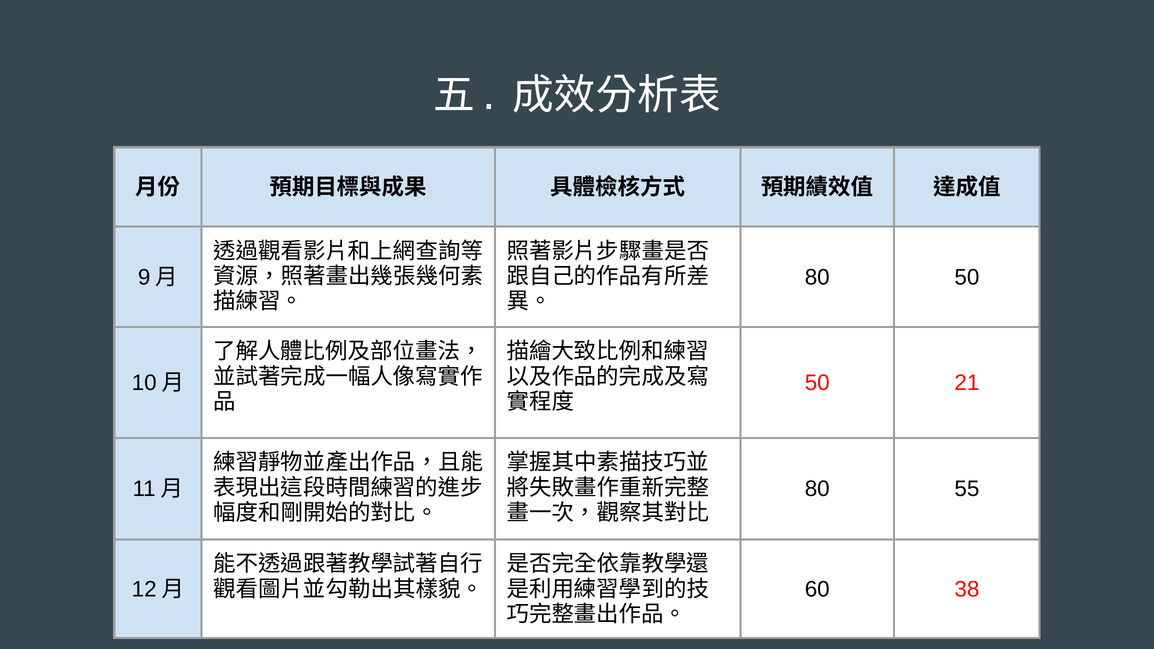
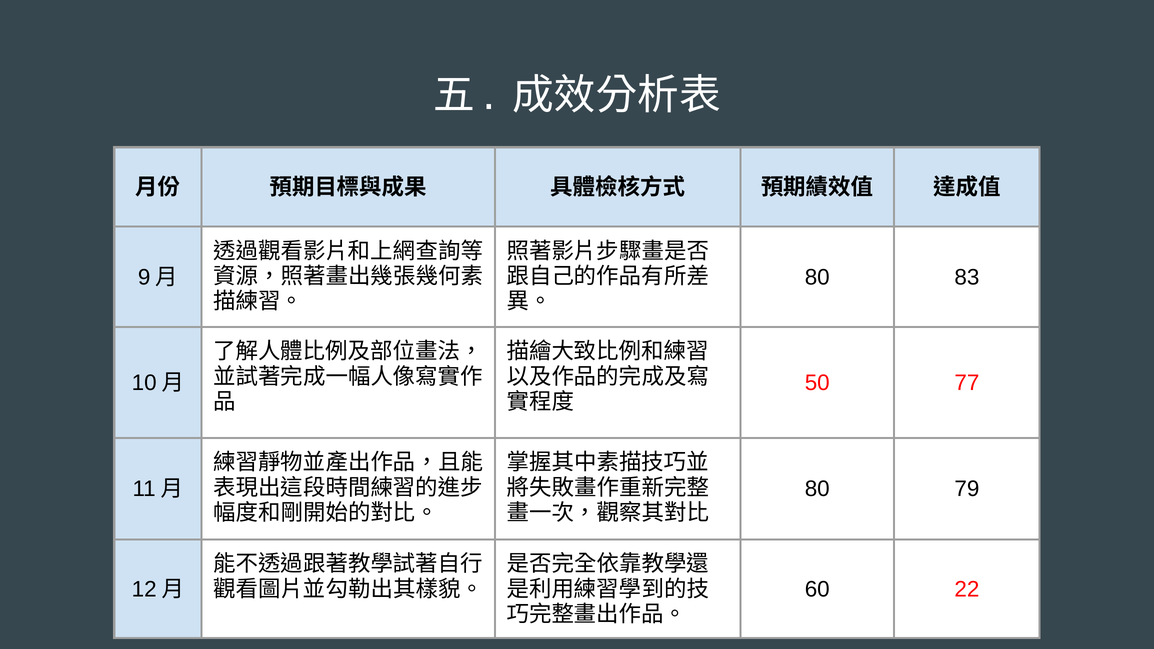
80 50: 50 -> 83 (967, 277)
21: 21 -> 77 (967, 383)
55: 55 -> 79 (967, 489)
38: 38 -> 22 (967, 589)
